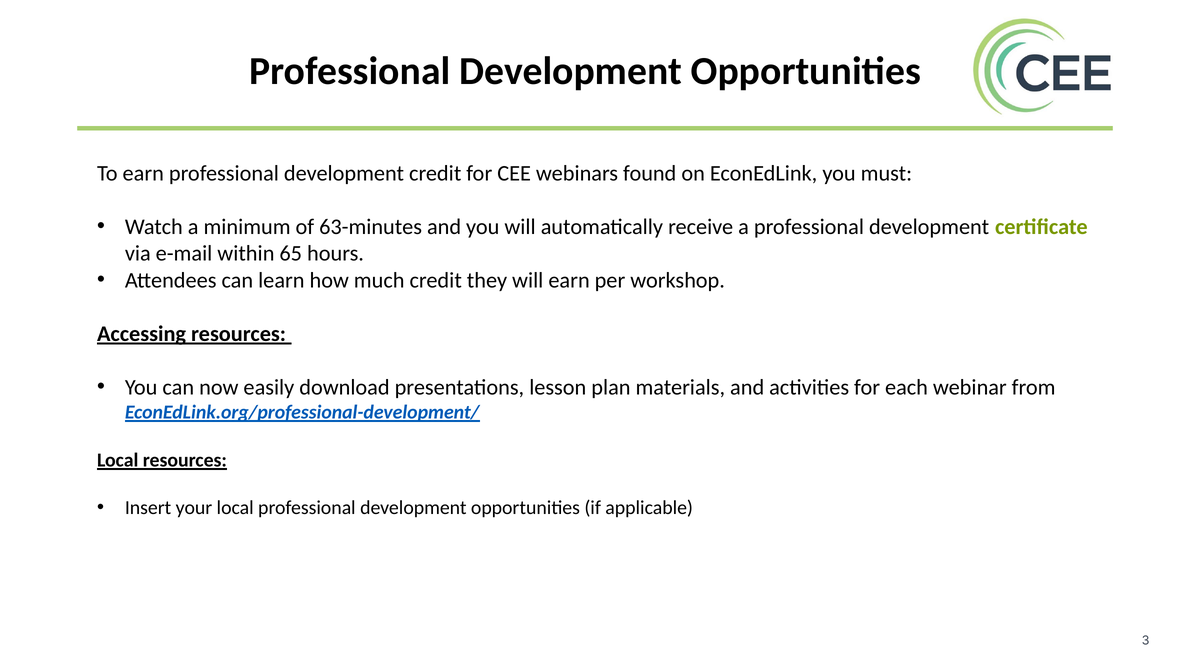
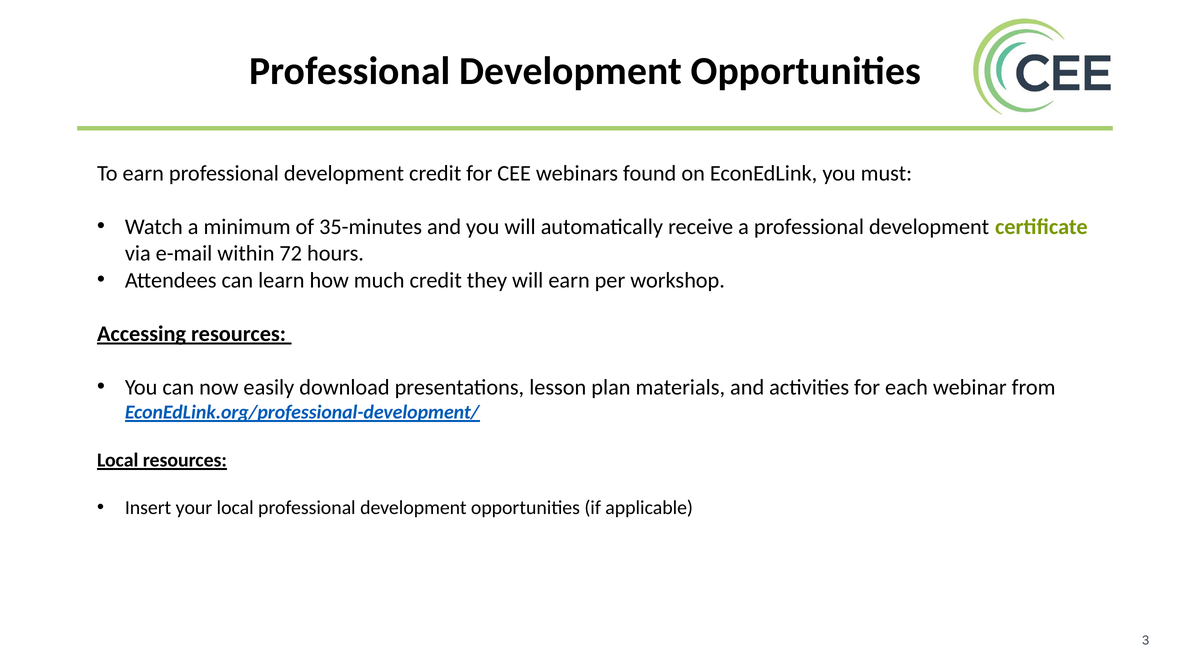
63-minutes: 63-minutes -> 35-minutes (371, 227)
65: 65 -> 72 (291, 254)
